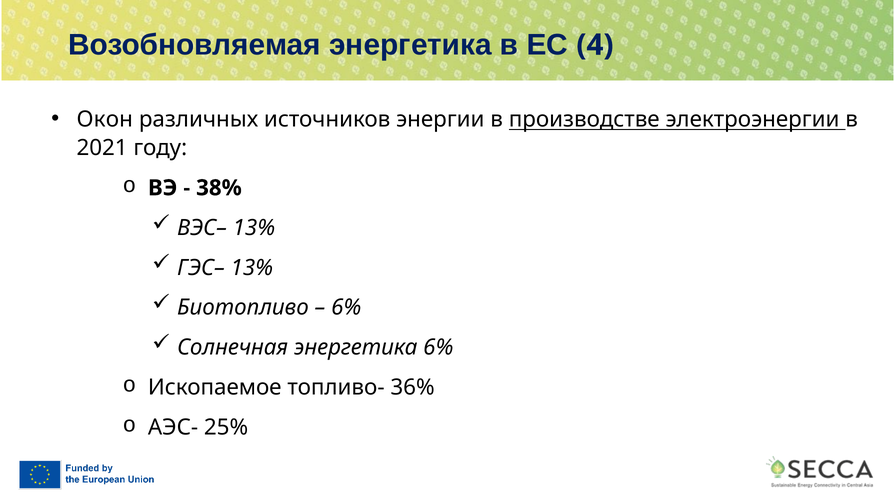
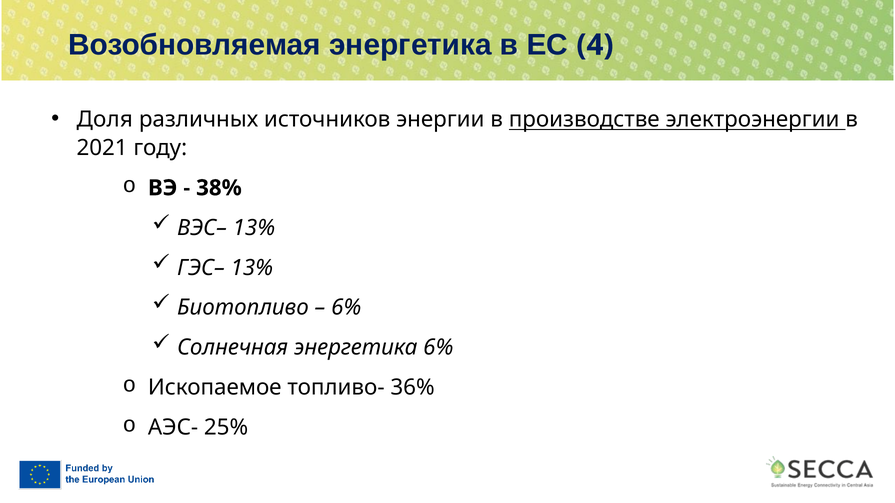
Окон: Окон -> Доля (105, 119)
